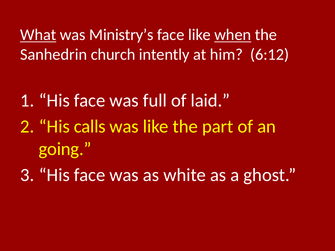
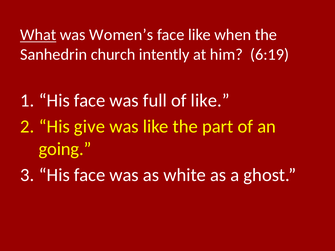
Ministry’s: Ministry’s -> Women’s (121, 35)
when underline: present -> none (233, 35)
6:12: 6:12 -> 6:19 (270, 54)
of laid: laid -> like (210, 101)
calls: calls -> give (90, 127)
